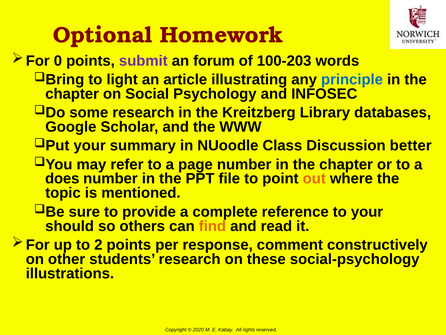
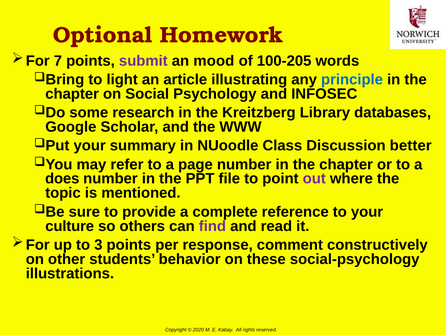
0: 0 -> 7 (58, 61)
forum: forum -> mood (214, 61)
100-203: 100-203 -> 100-205 (284, 61)
out colour: orange -> purple (314, 178)
should: should -> culture (70, 226)
find colour: orange -> purple (212, 226)
2: 2 -> 3 (98, 244)
students research: research -> behavior (190, 259)
